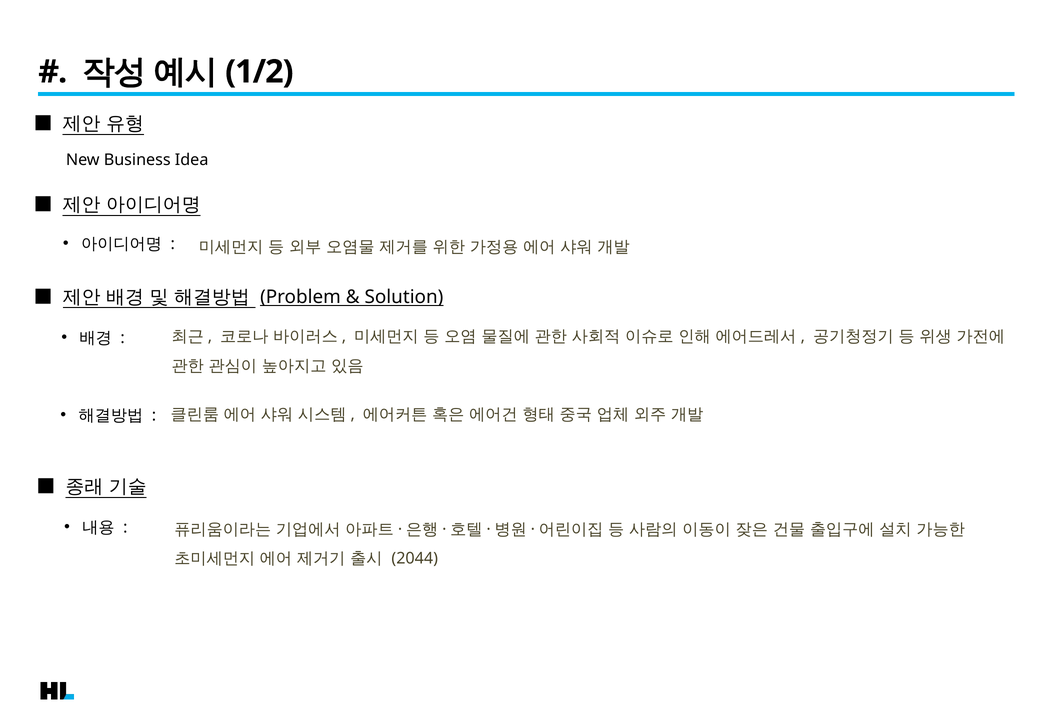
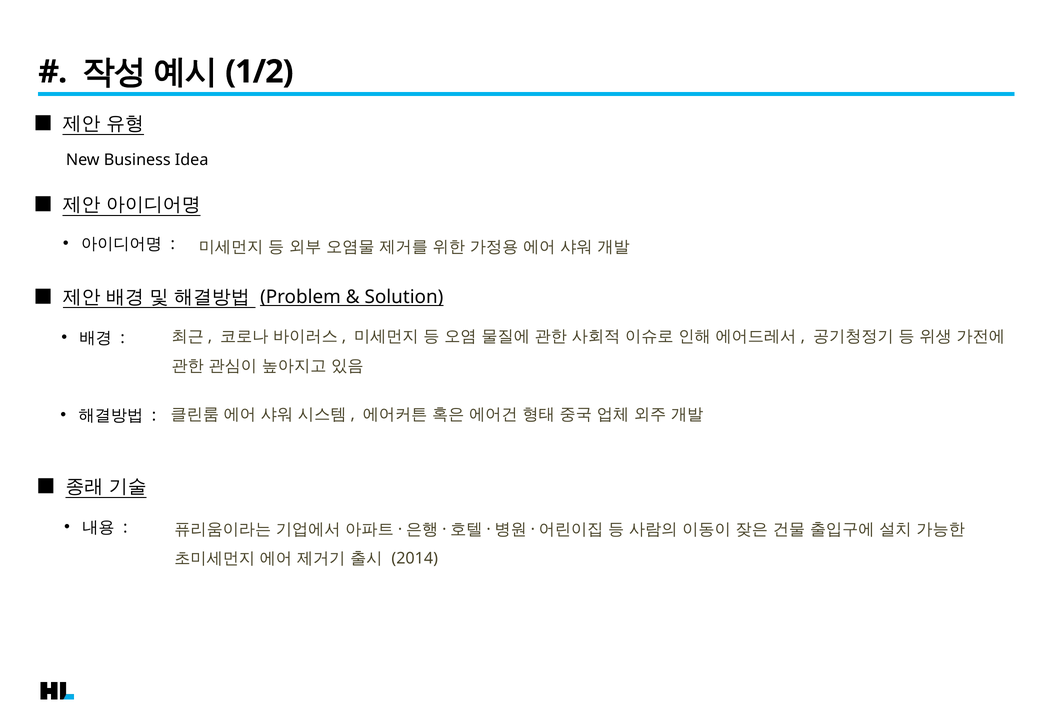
2044: 2044 -> 2014 (415, 558)
